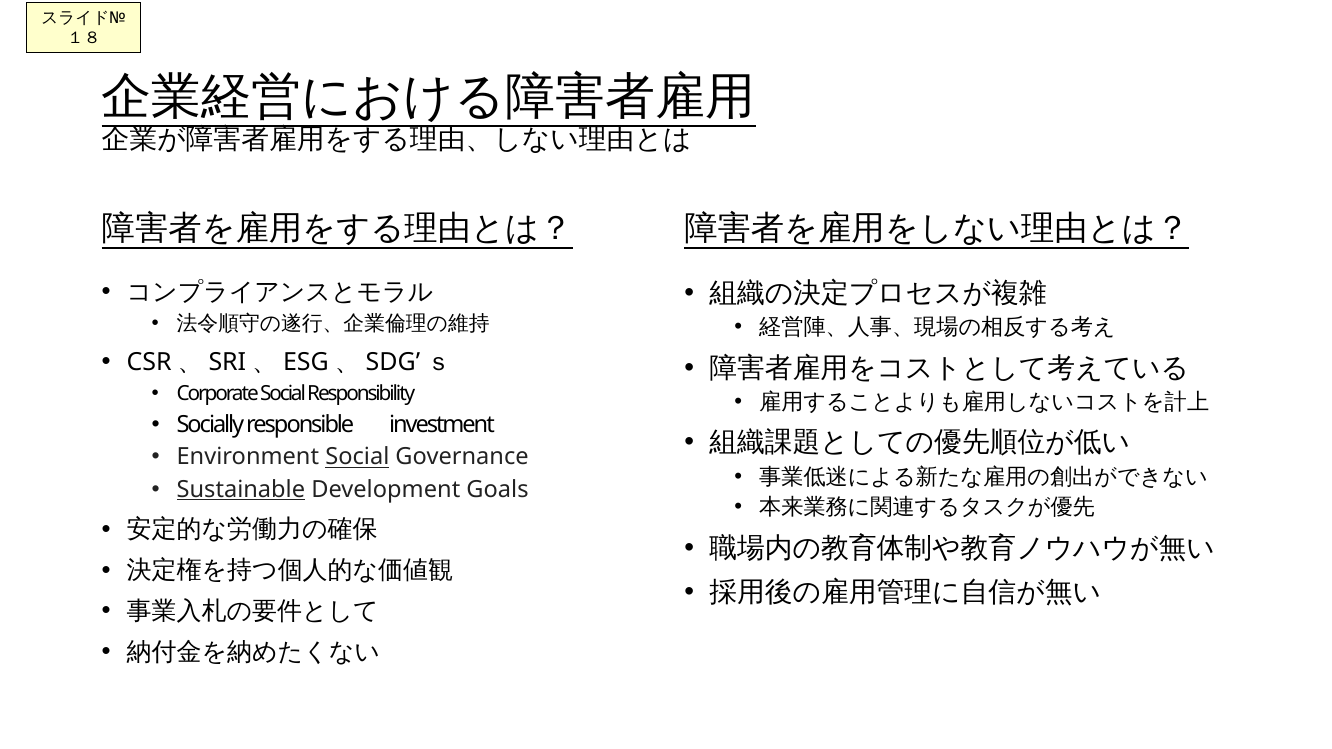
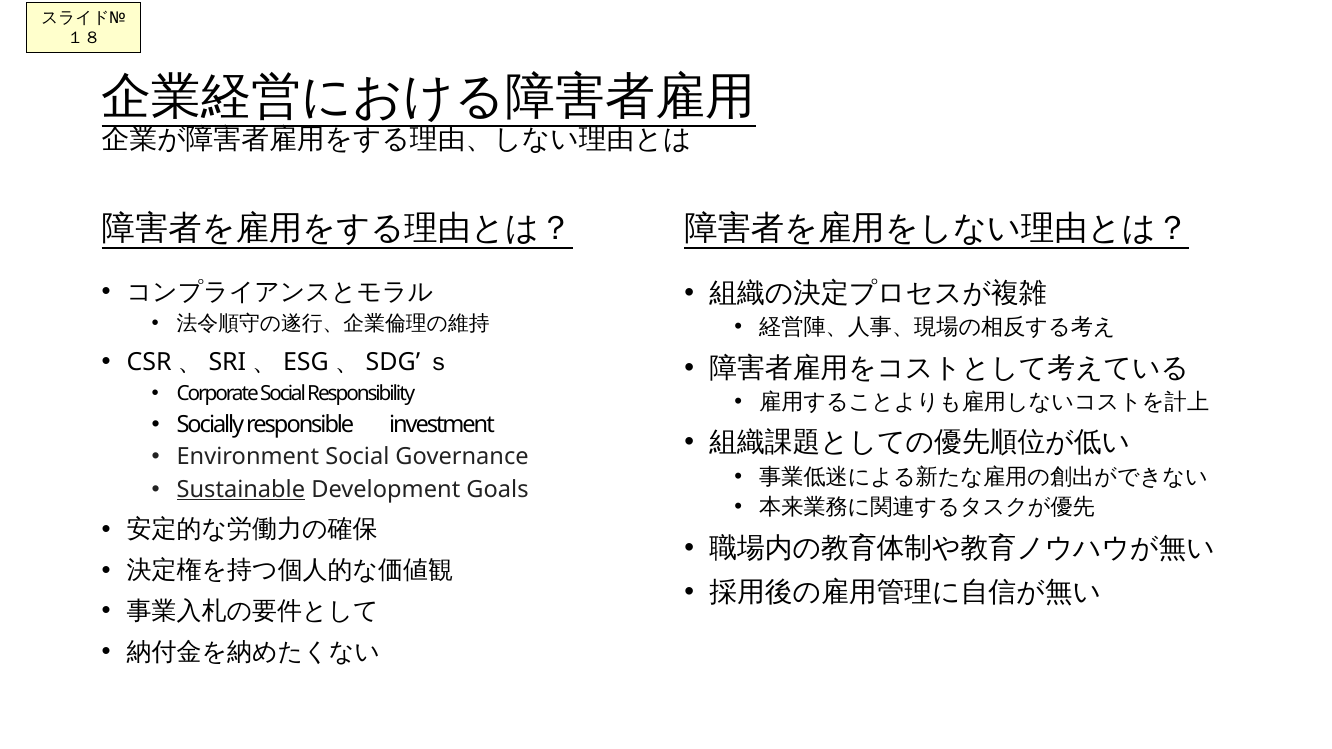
Social underline: present -> none (357, 457)
